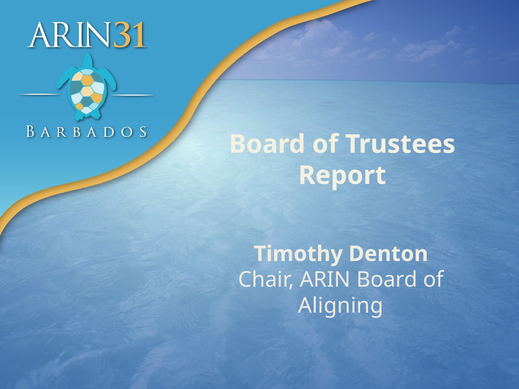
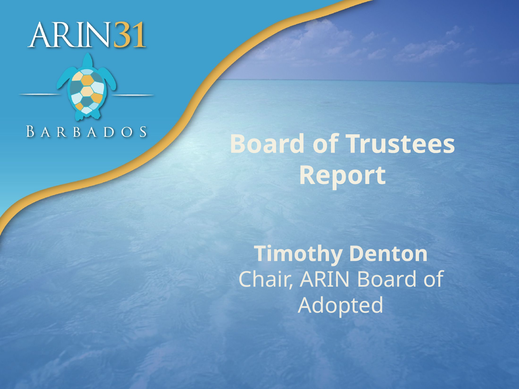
Aligning: Aligning -> Adopted (341, 306)
